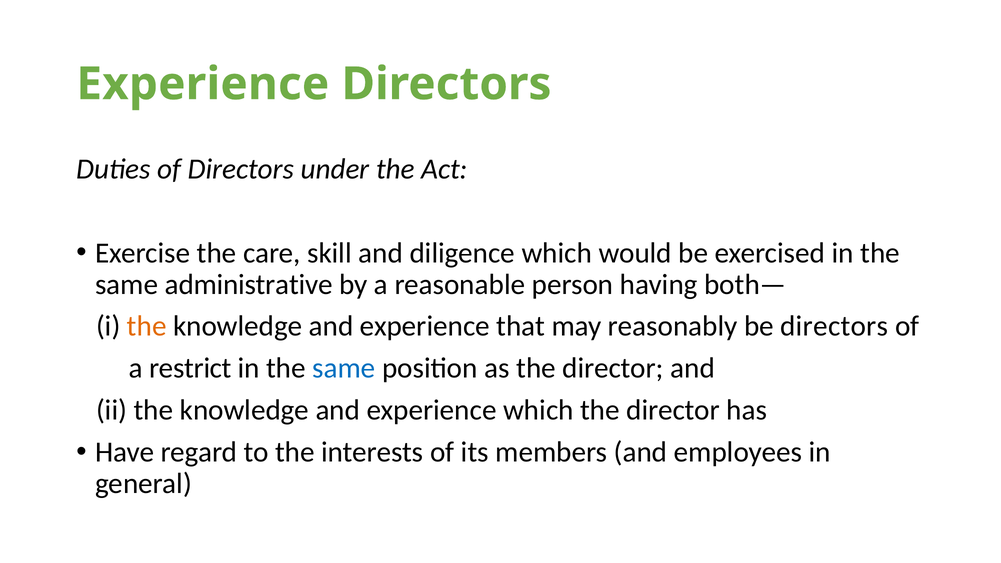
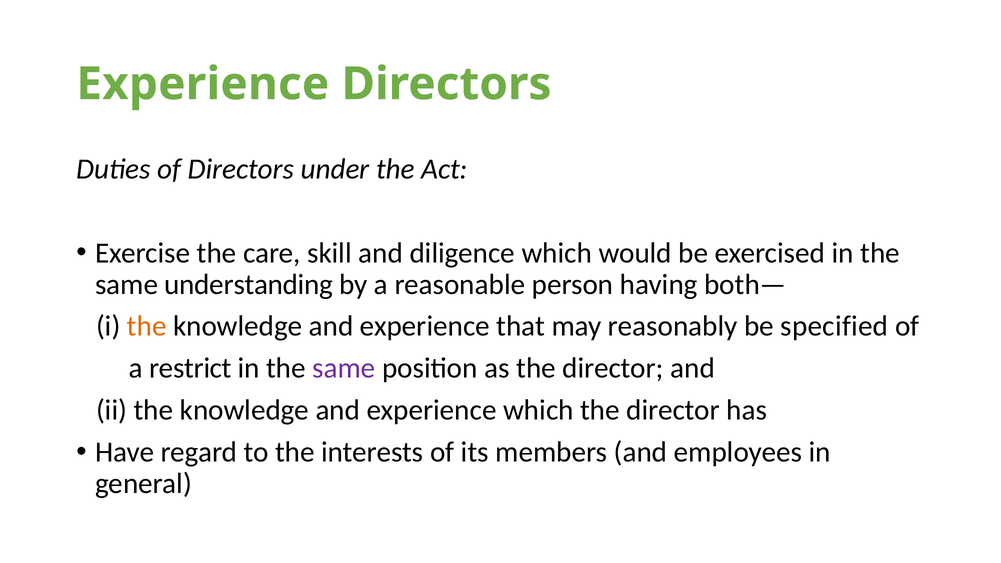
administrative: administrative -> understanding (249, 284)
be directors: directors -> specified (834, 326)
same colour: blue -> purple (344, 368)
